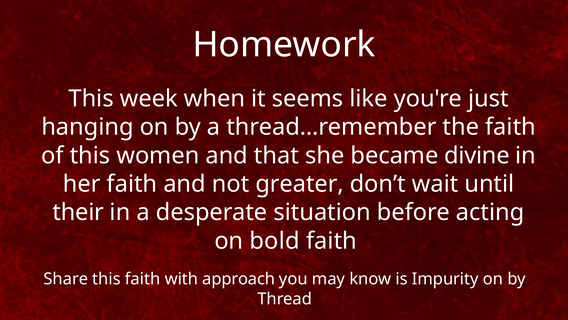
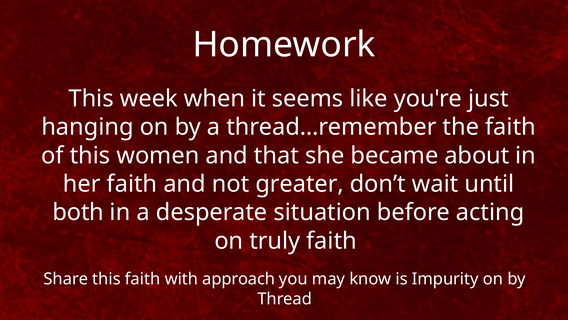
divine: divine -> about (477, 155)
their: their -> both (78, 212)
bold: bold -> truly (275, 240)
